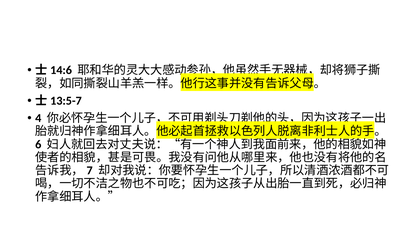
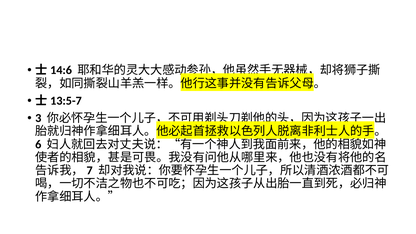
4: 4 -> 3 (38, 118)
